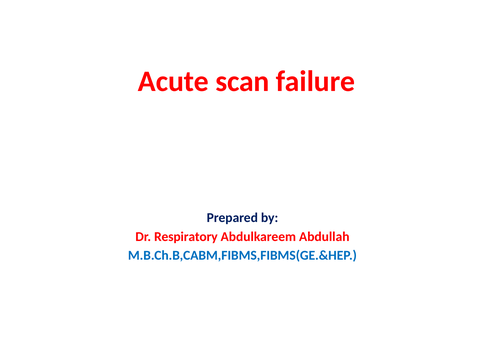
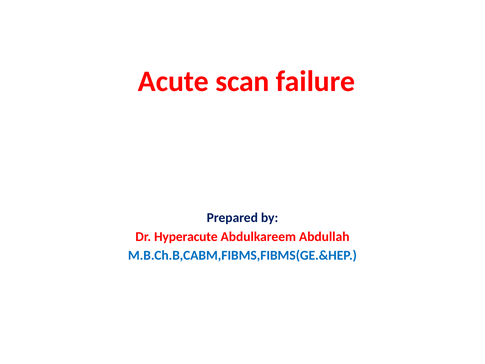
Respiratory: Respiratory -> Hyperacute (186, 236)
